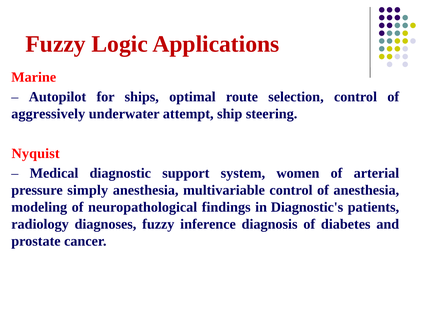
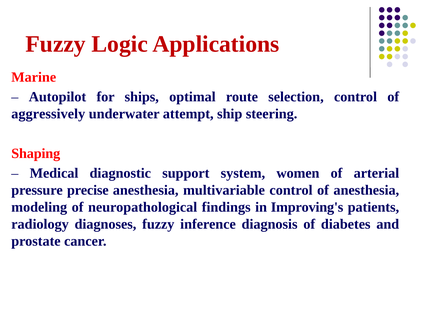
Nyquist: Nyquist -> Shaping (36, 154)
simply: simply -> precise (88, 191)
Diagnostic's: Diagnostic's -> Improving's (307, 208)
